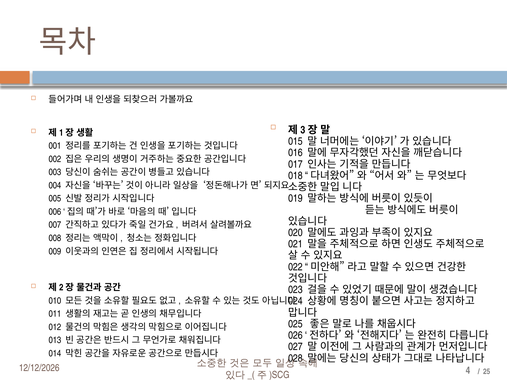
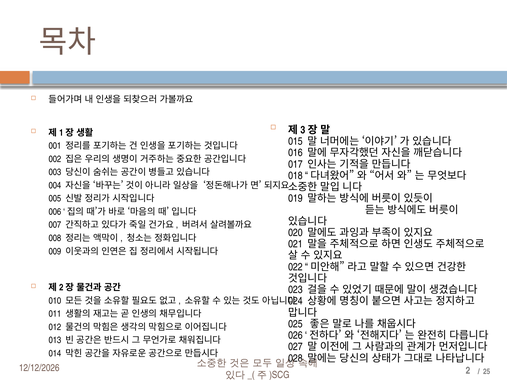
4: 4 -> 2 (468, 371)
